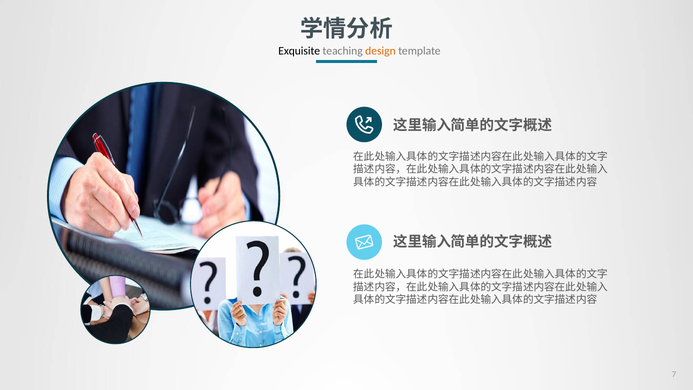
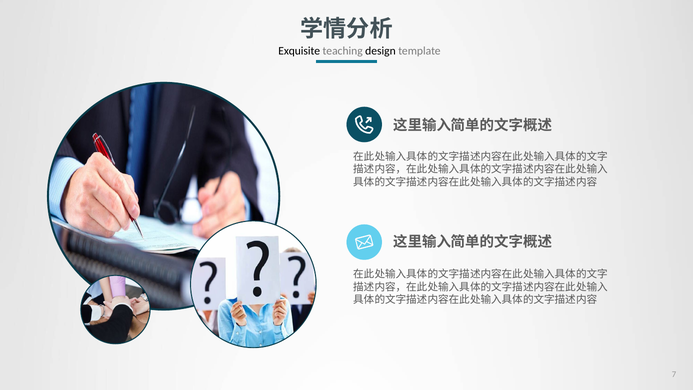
design colour: orange -> black (380, 51)
